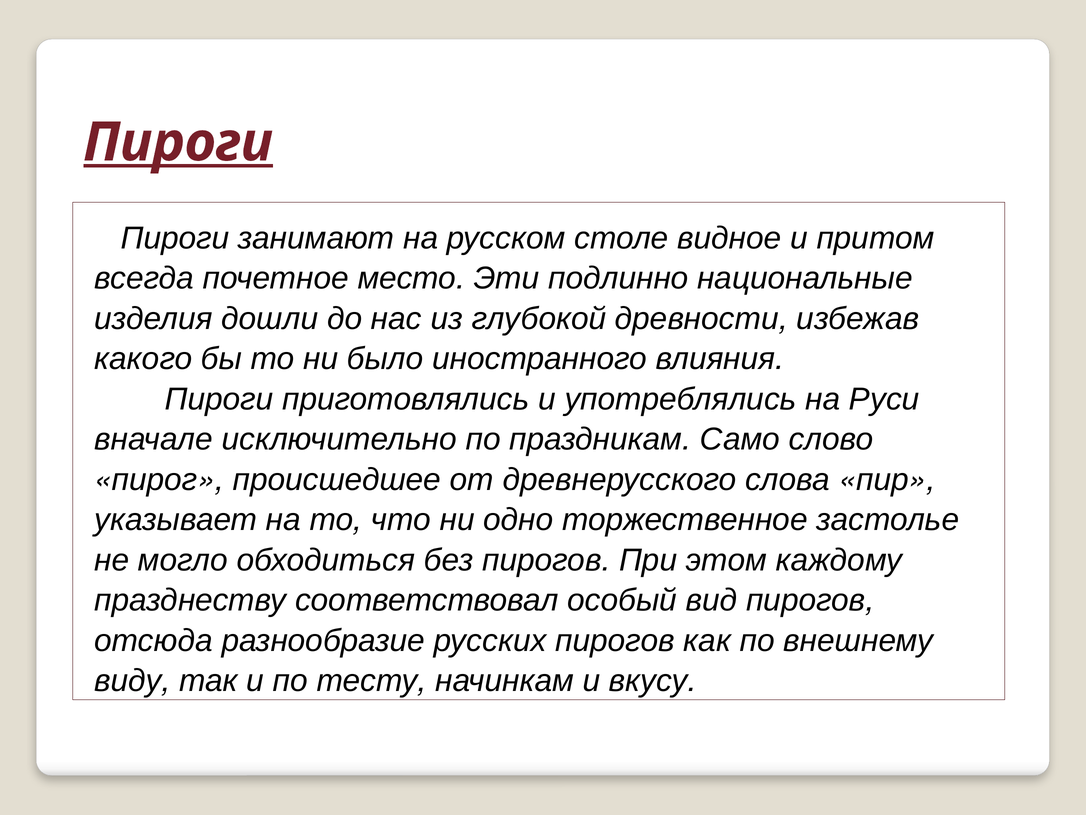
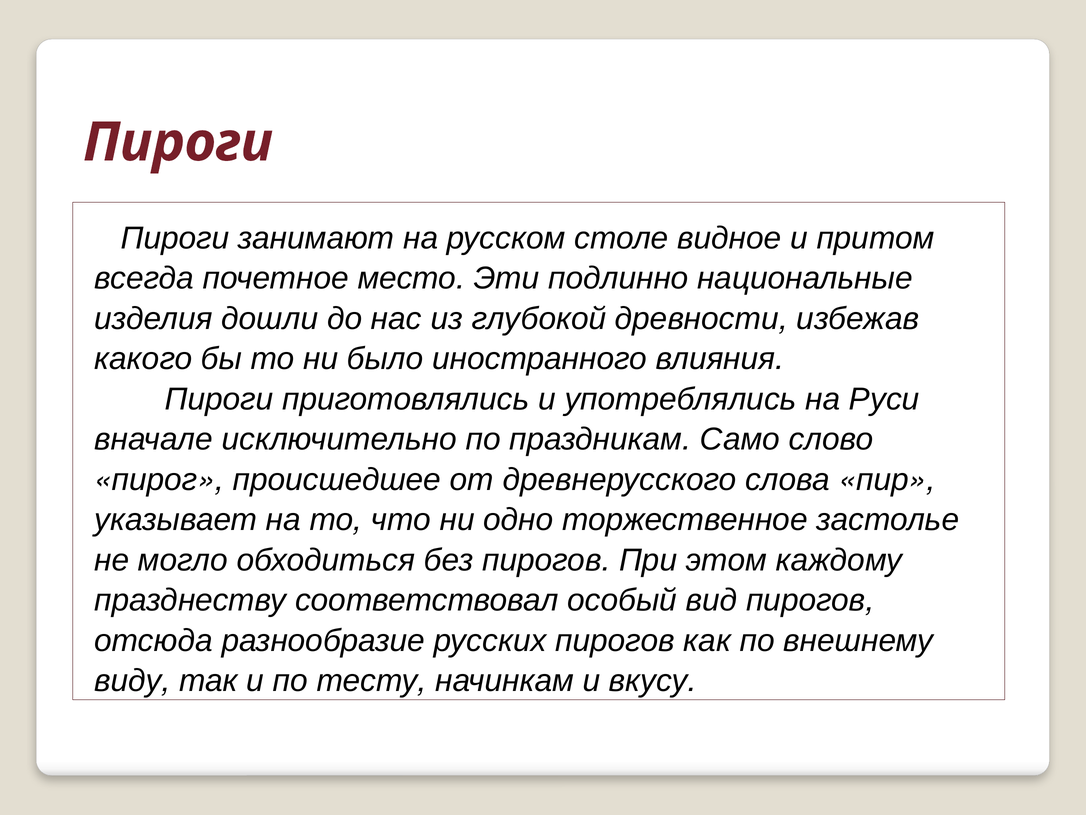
Пироги underline: present -> none (178, 142)
